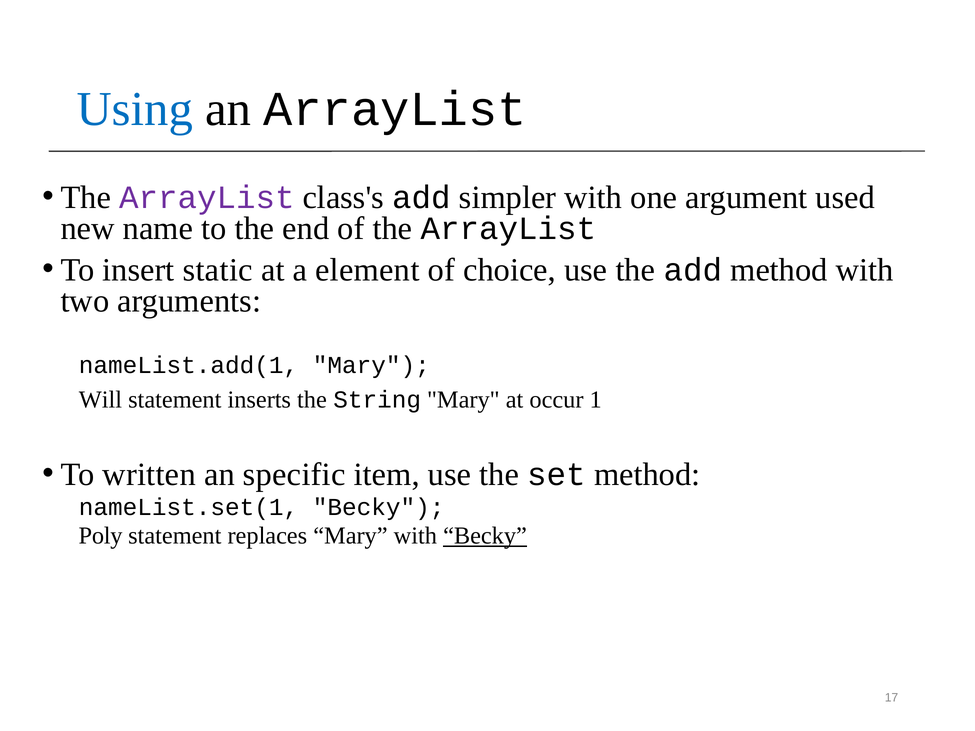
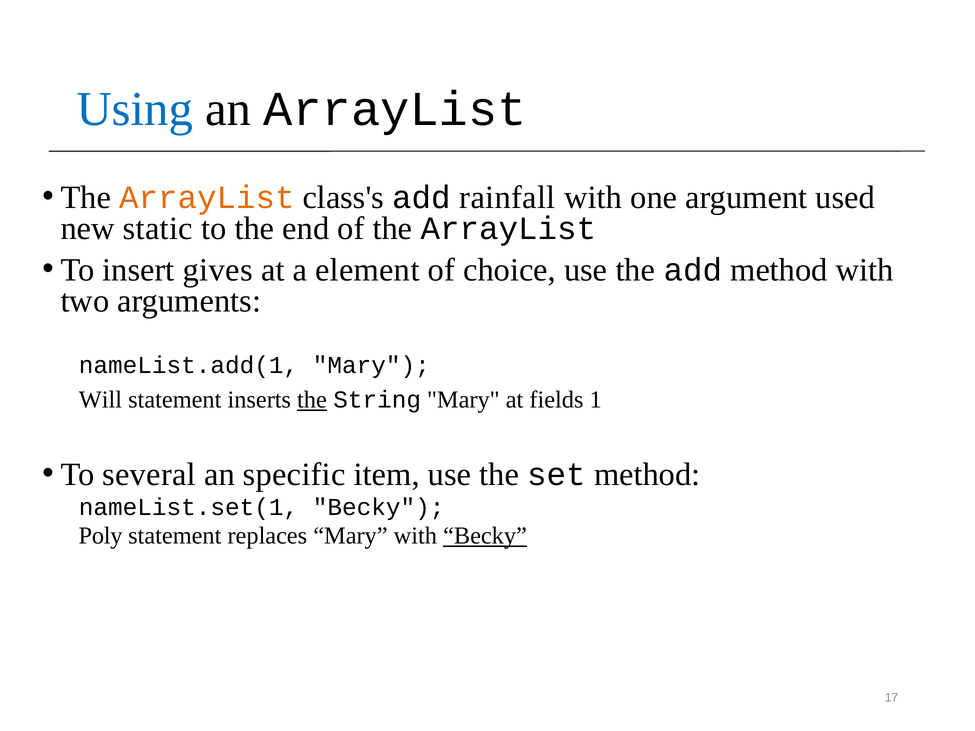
ArrayList colour: purple -> orange (207, 198)
simpler: simpler -> rainfall (507, 198)
name: name -> static (158, 229)
static: static -> gives (218, 270)
the underline: none -> present (312, 400)
occur: occur -> fields (556, 400)
written: written -> several (149, 475)
